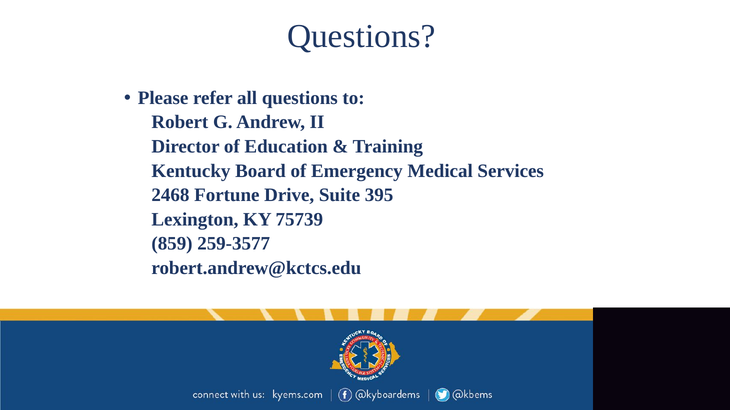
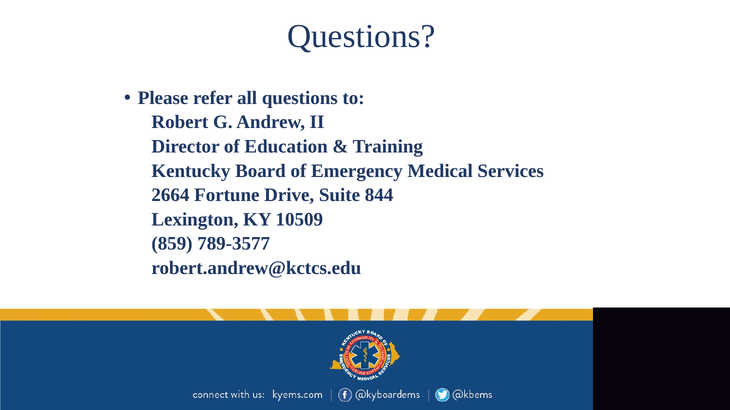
2468: 2468 -> 2664 (170, 195)
395: 395 -> 844 (379, 195)
75739: 75739 -> 10509 (299, 220)
259-3577: 259-3577 -> 789-3577 (234, 244)
